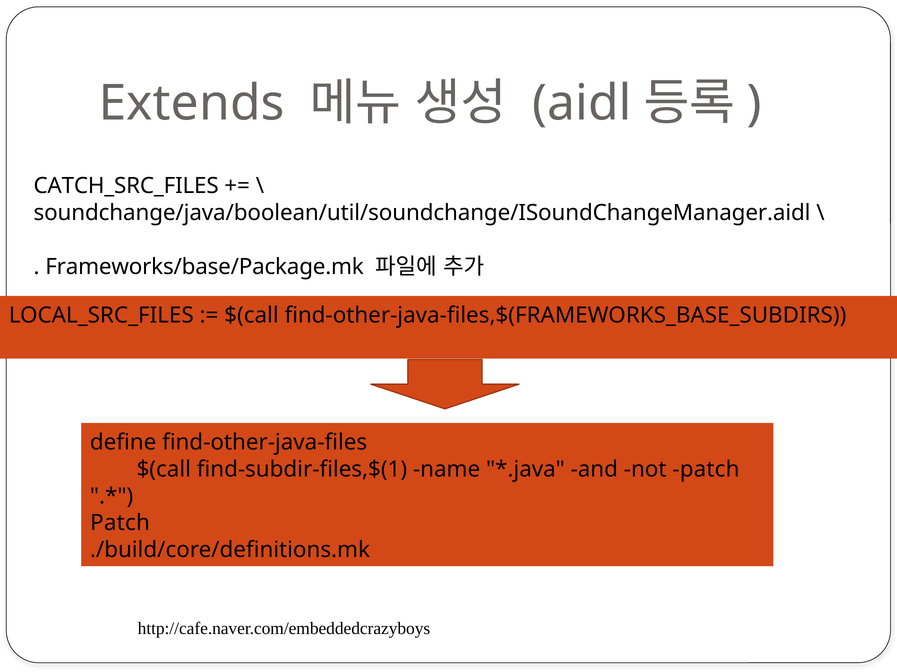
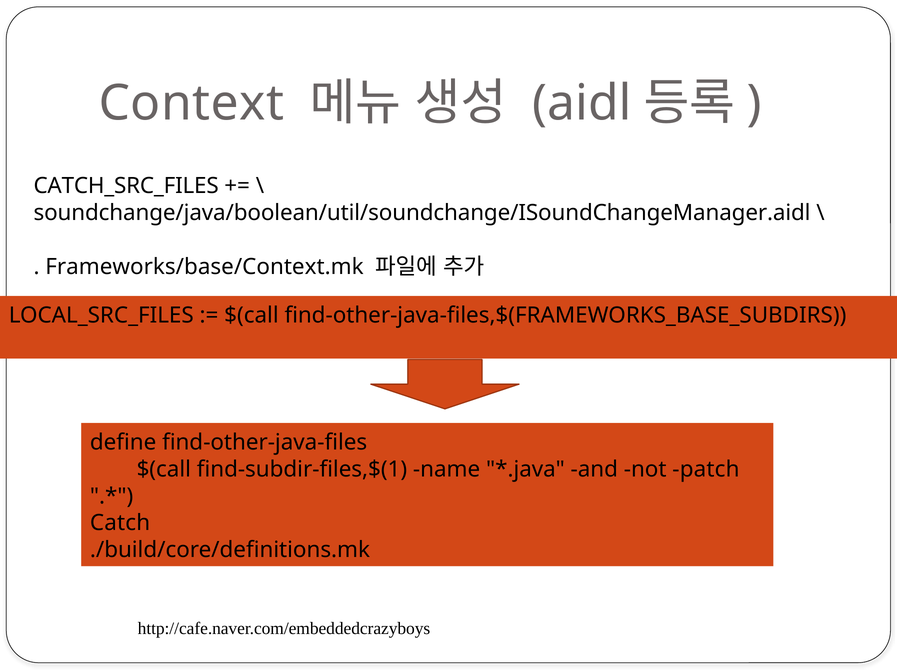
Extends: Extends -> Context (191, 104)
Frameworks/base/Package.mk: Frameworks/base/Package.mk -> Frameworks/base/Context.mk (204, 267)
Patch: Patch -> Catch (120, 524)
